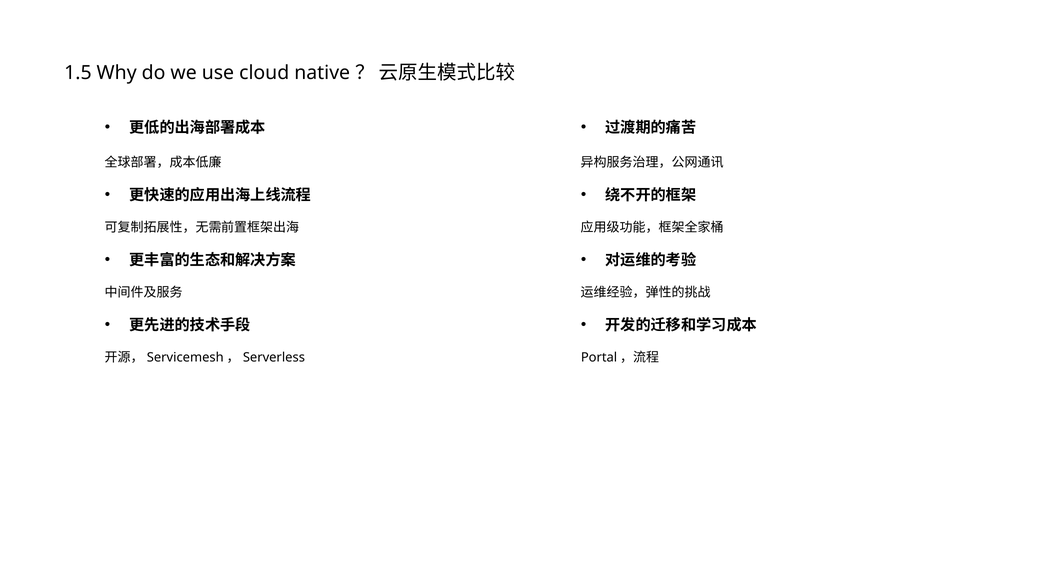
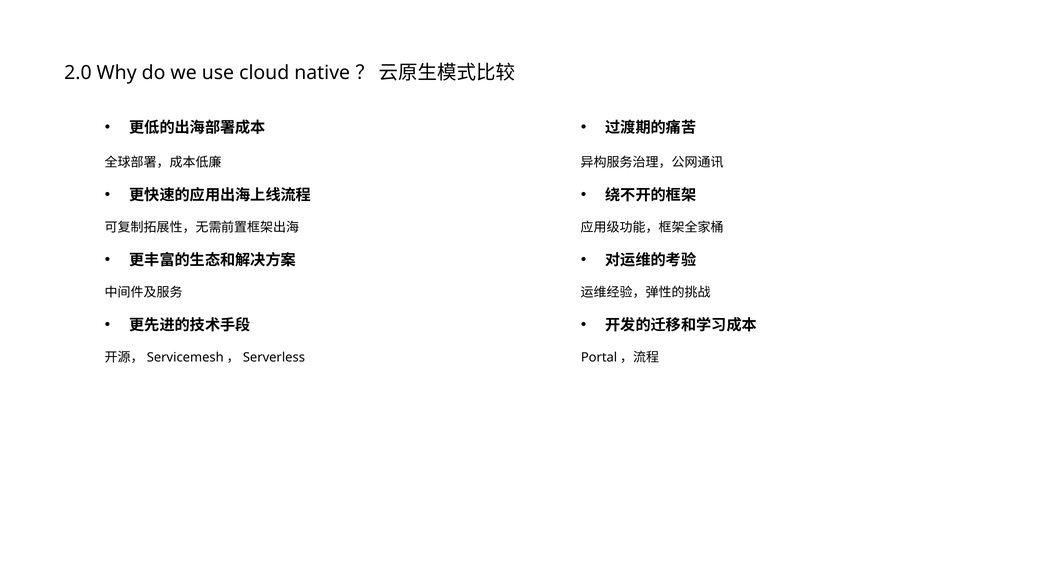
1.5: 1.5 -> 2.0 (78, 73)
